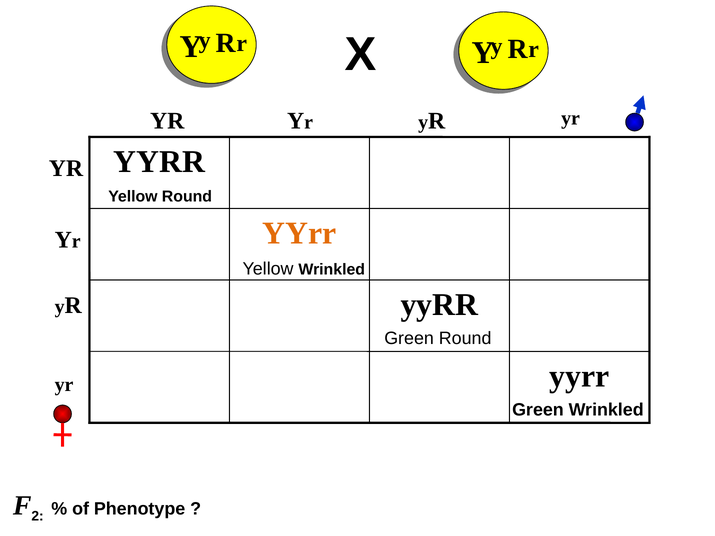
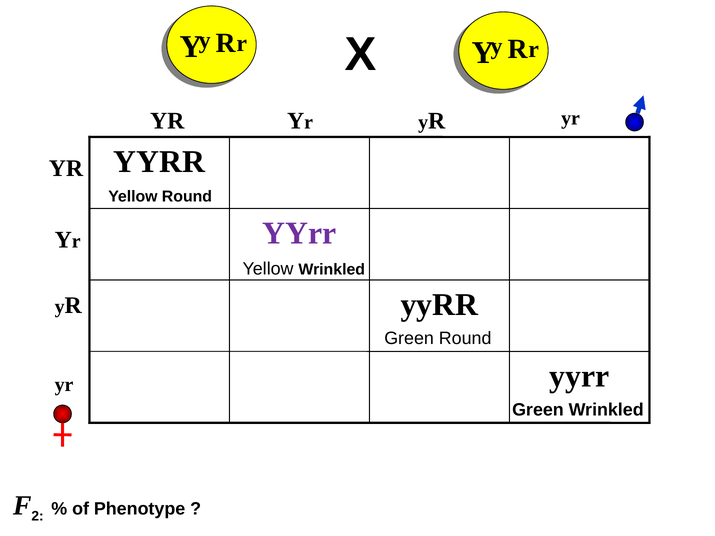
YYrr colour: orange -> purple (299, 233)
